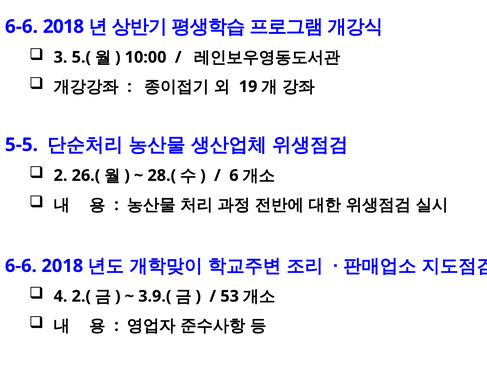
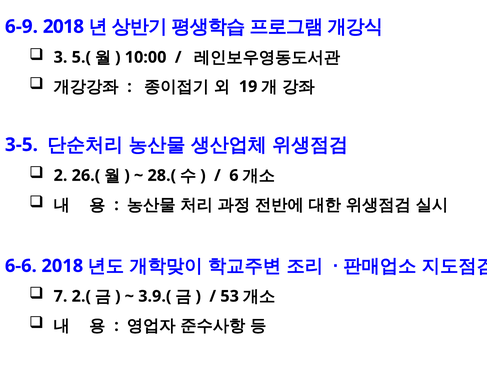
6-6: 6-6 -> 6-9 (21, 27)
5-5: 5-5 -> 3-5 (21, 144)
4: 4 -> 7 (61, 296)
